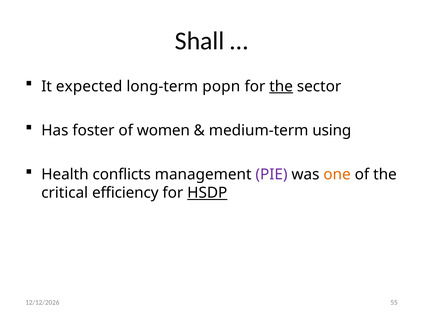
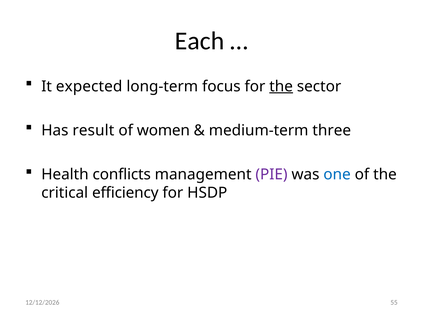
Shall: Shall -> Each (200, 41)
popn: popn -> focus (221, 86)
foster: foster -> result (93, 131)
using: using -> three (332, 131)
one colour: orange -> blue (337, 175)
HSDP underline: present -> none (207, 193)
